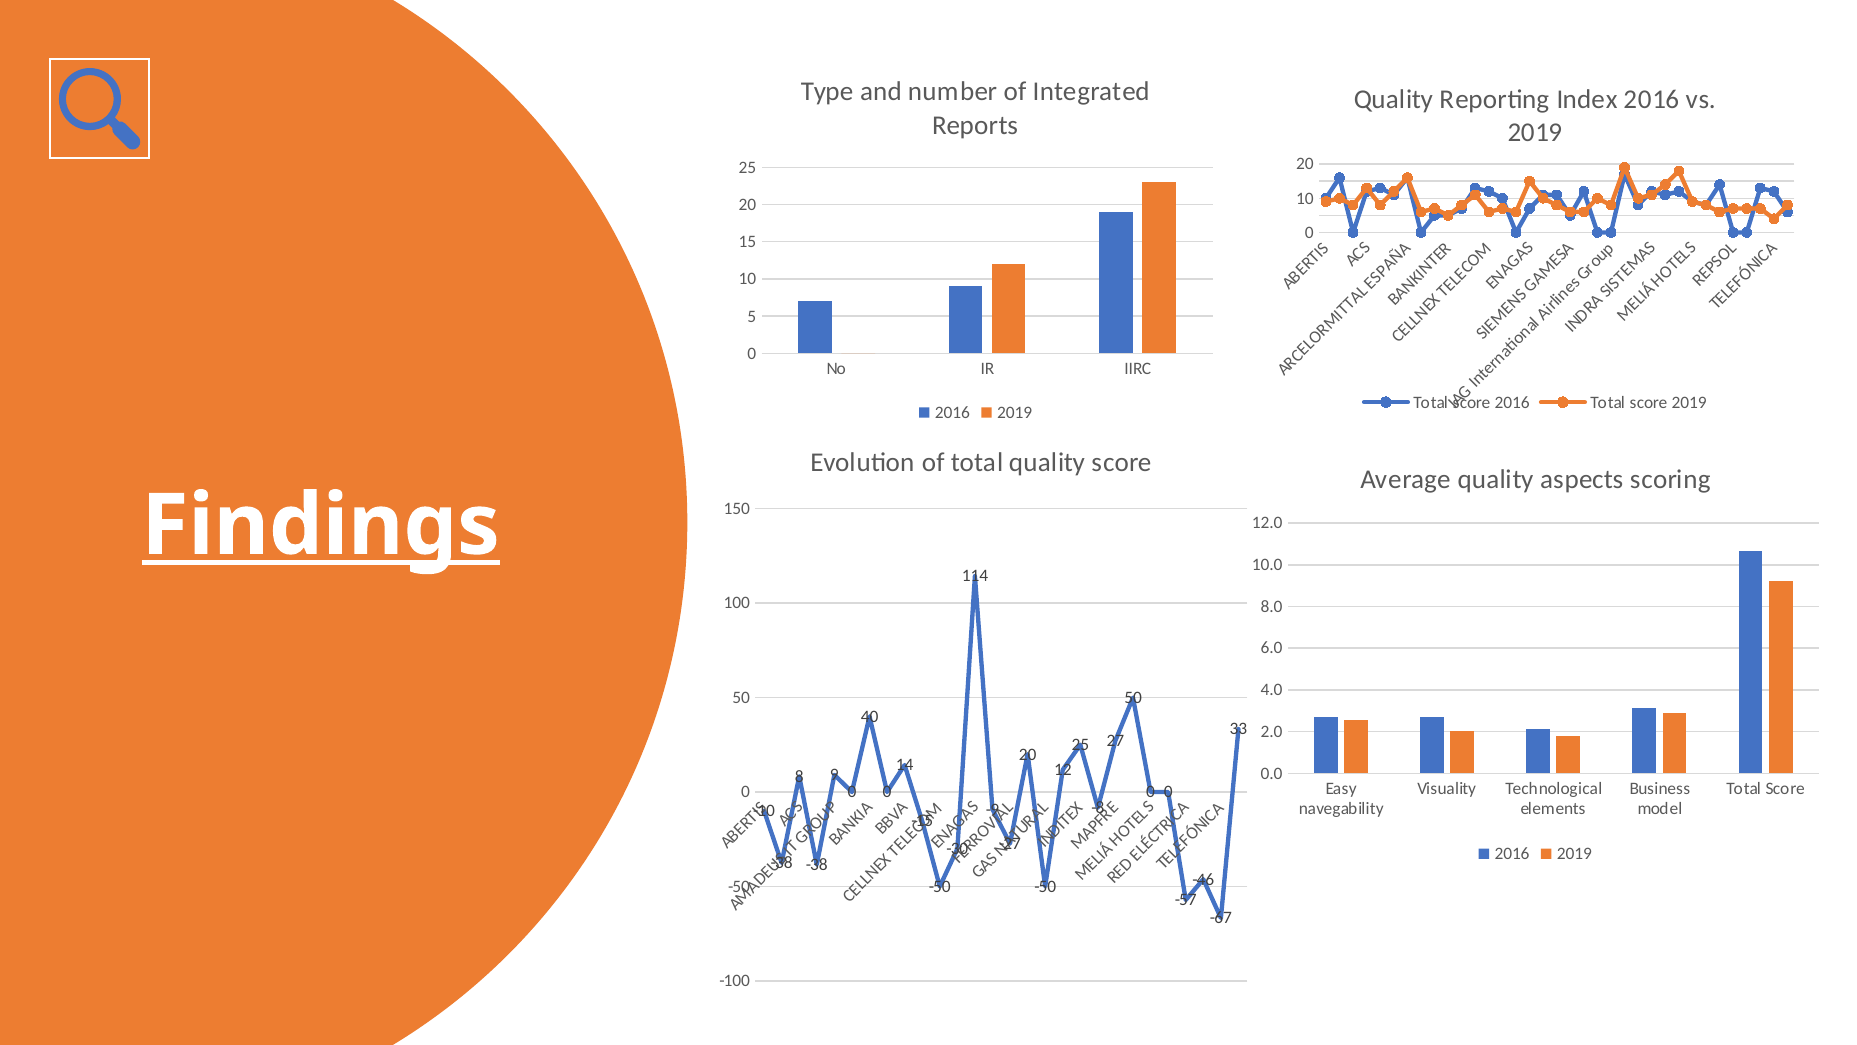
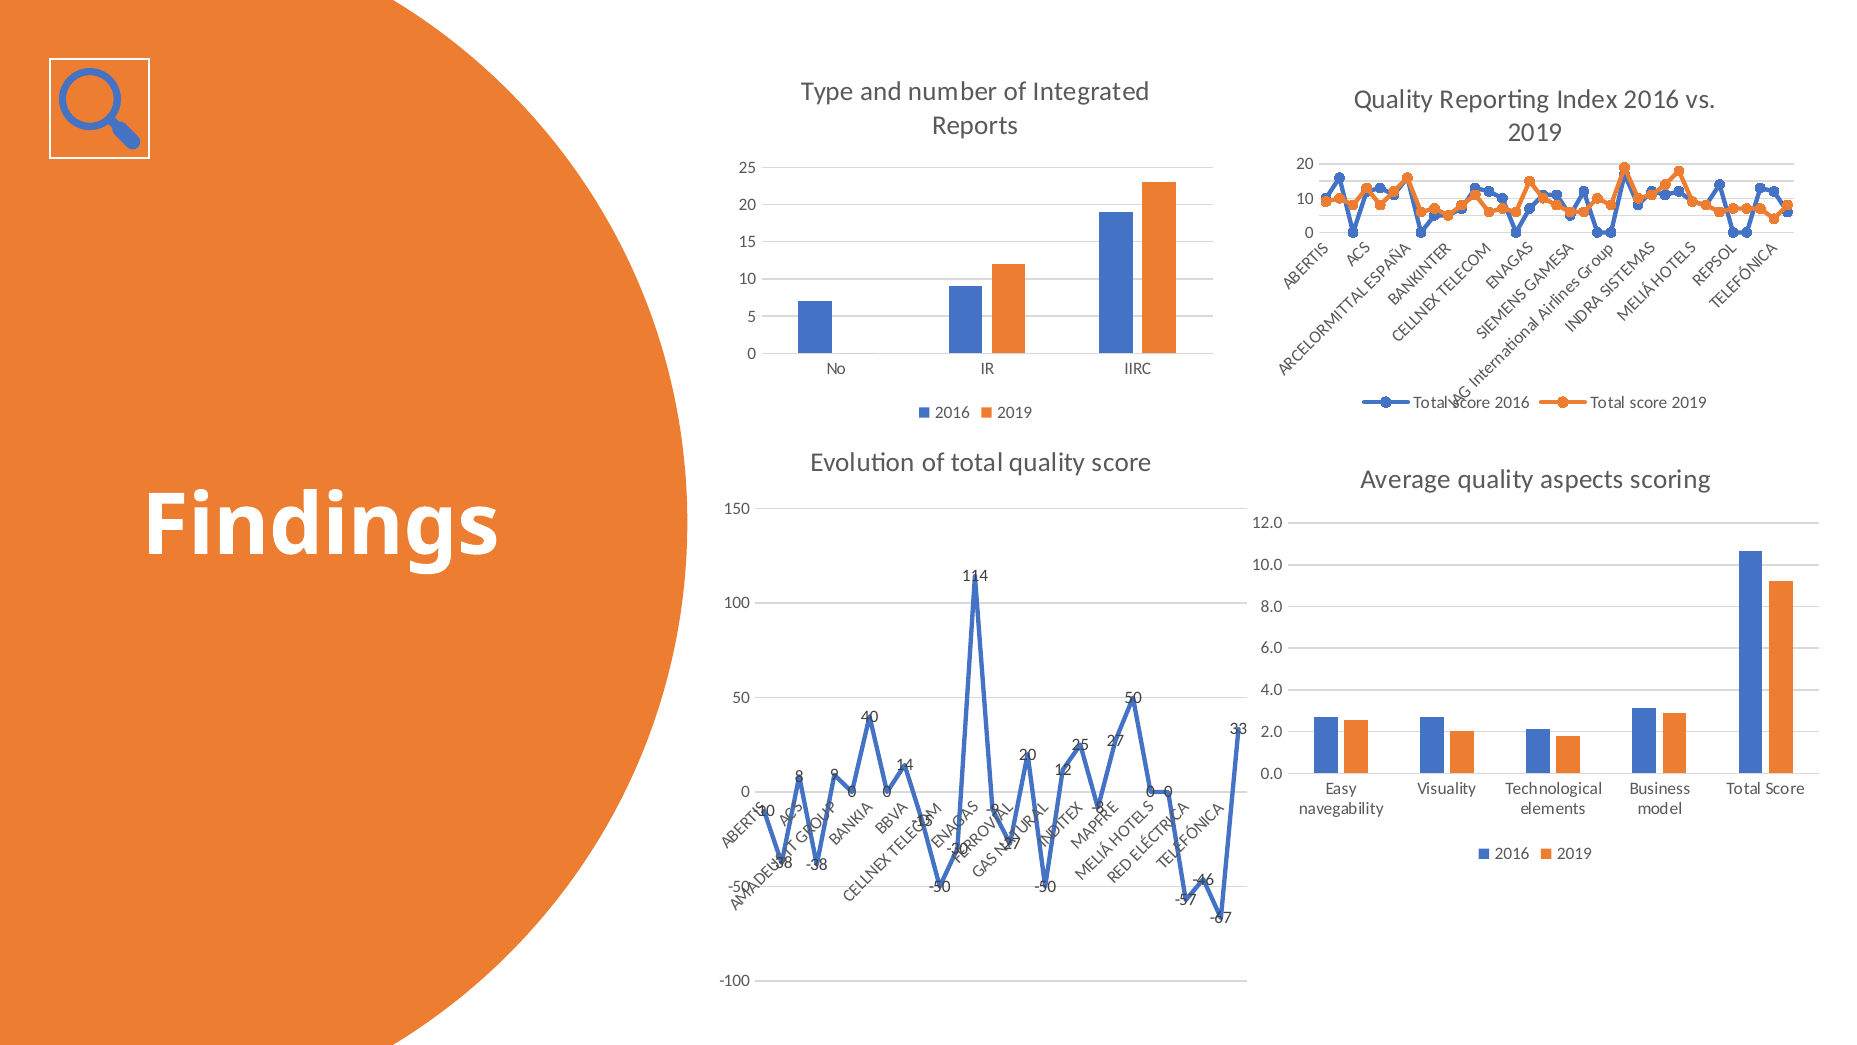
Findings underline: present -> none (321, 525)
